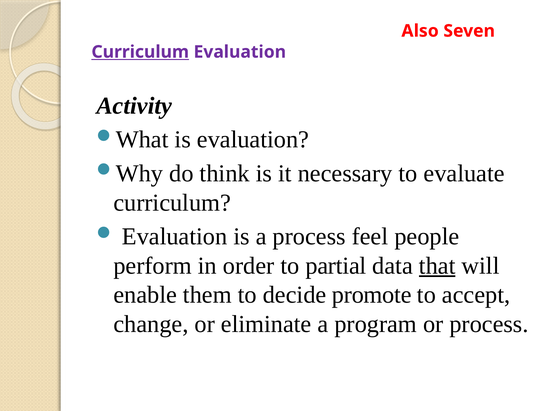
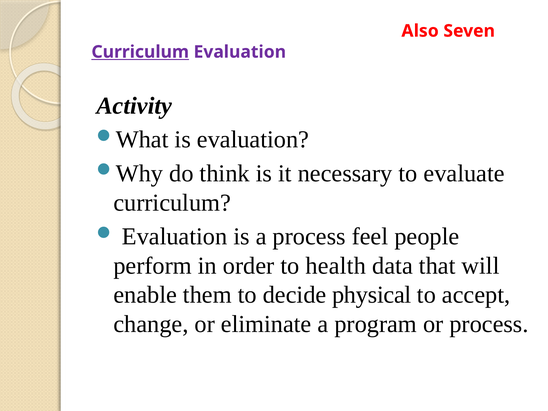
partial: partial -> health (336, 266)
that underline: present -> none (437, 266)
promote: promote -> physical (372, 295)
